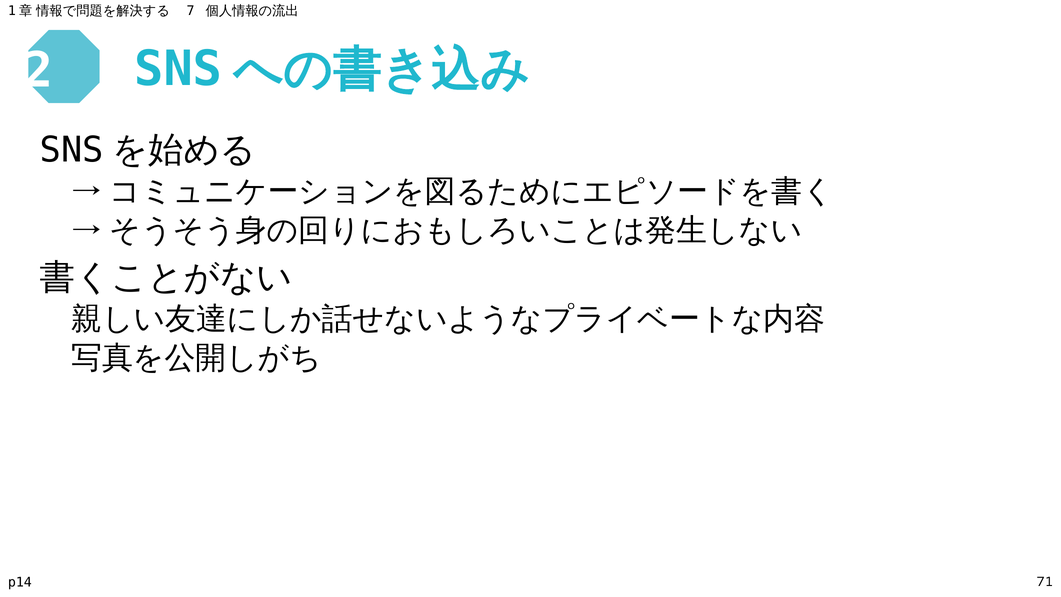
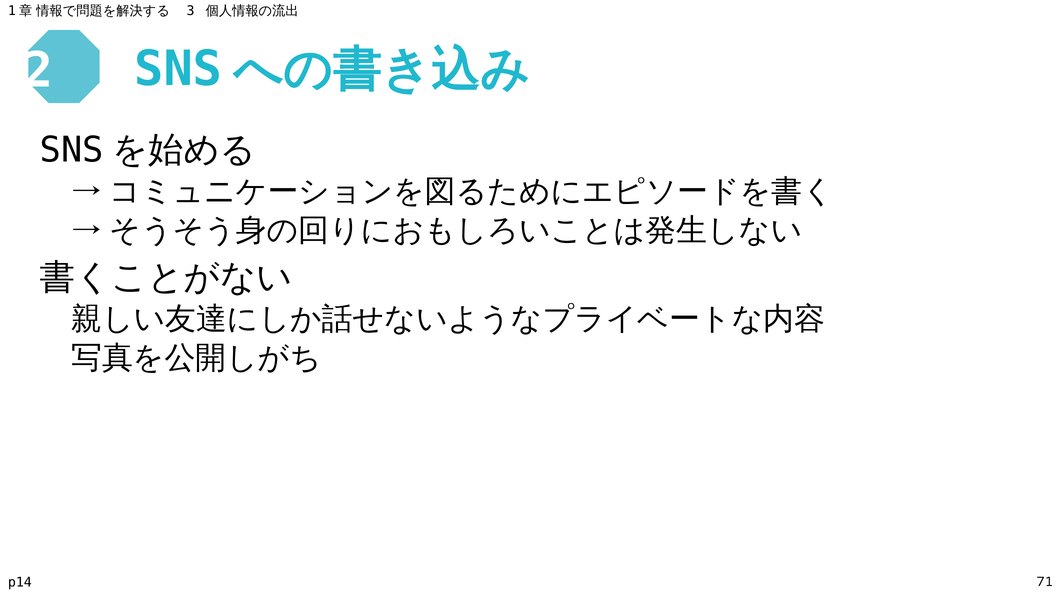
7: 7 -> 3 (191, 11)
